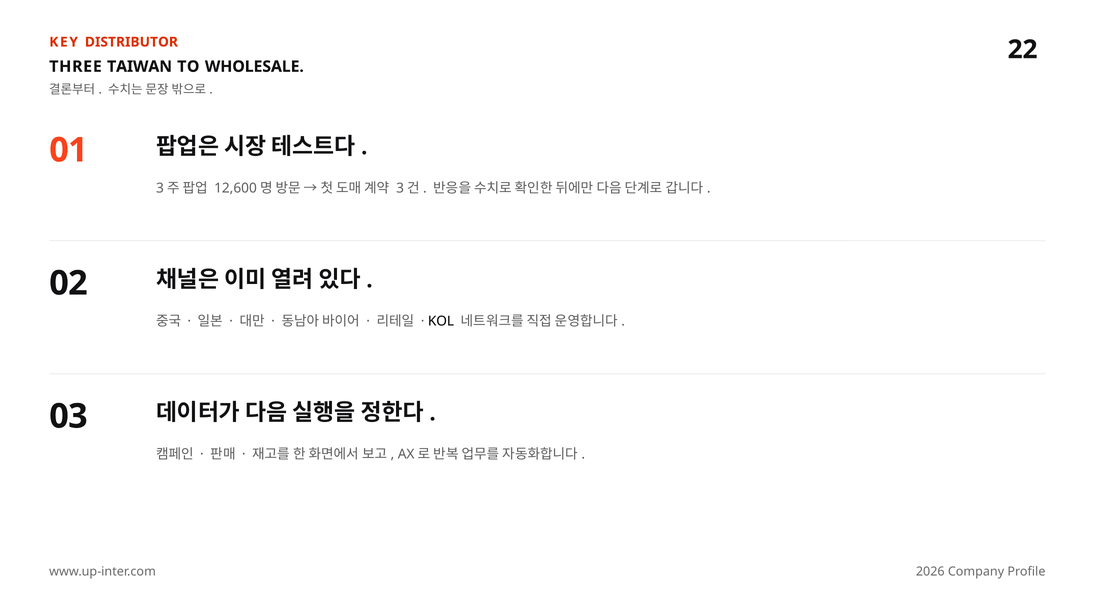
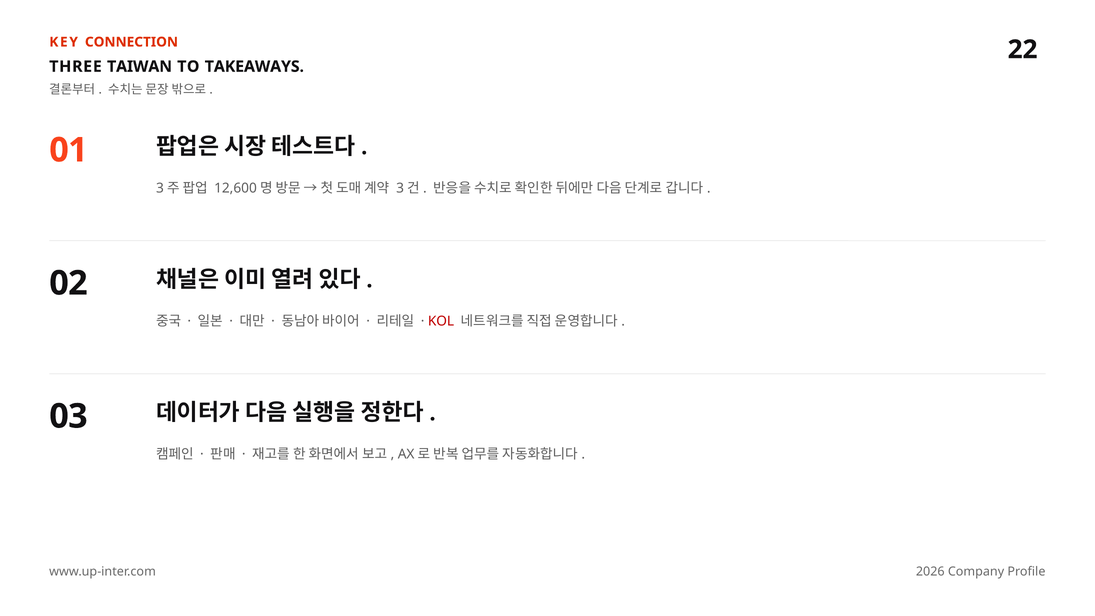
DISTRIBUTOR: DISTRIBUTOR -> CONNECTION (131, 42)
WHOLESALE: WHOLESALE -> TAKEAWAYS (254, 67)
KOL colour: black -> red (441, 321)
